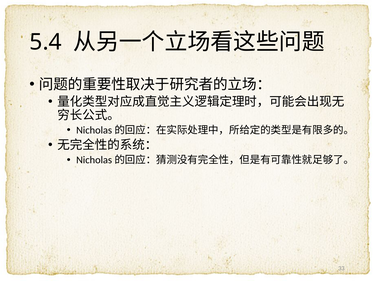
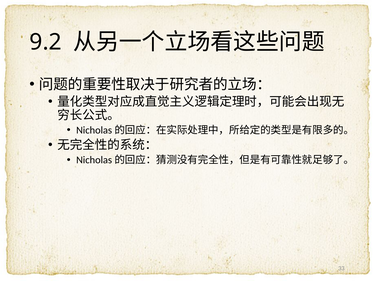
5.4: 5.4 -> 9.2 (46, 42)
